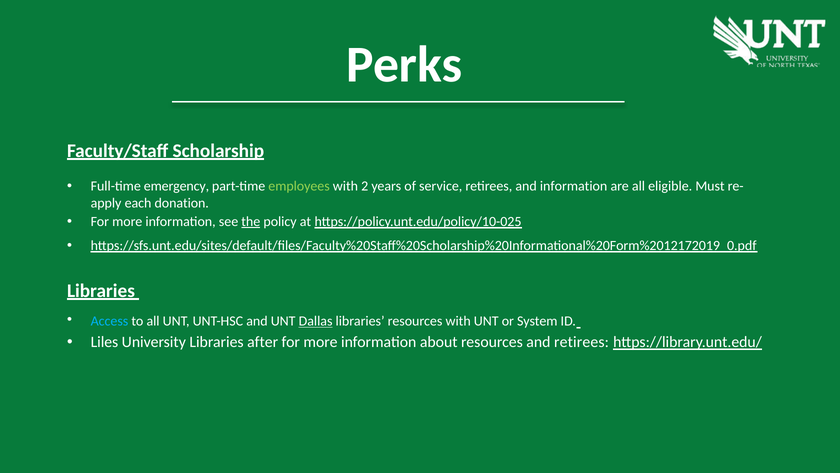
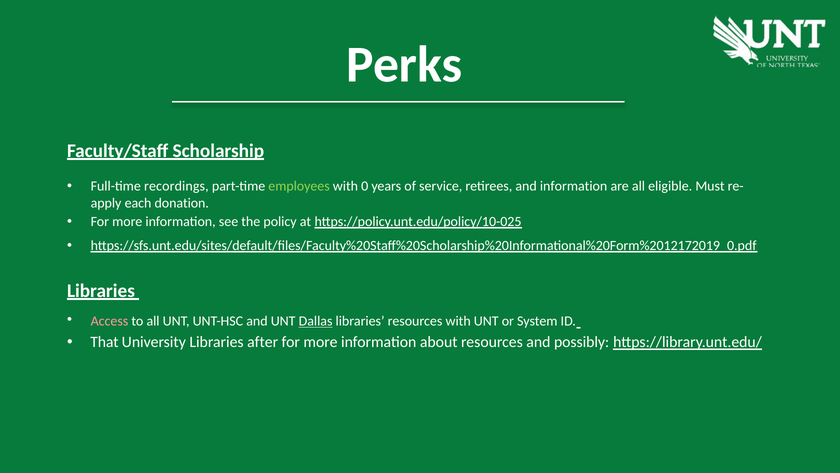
emergency: emergency -> recordings (176, 186)
2: 2 -> 0 (365, 186)
the underline: present -> none (251, 221)
Access colour: light blue -> pink (109, 321)
Liles: Liles -> That (104, 342)
and retirees: retirees -> possibly (582, 342)
